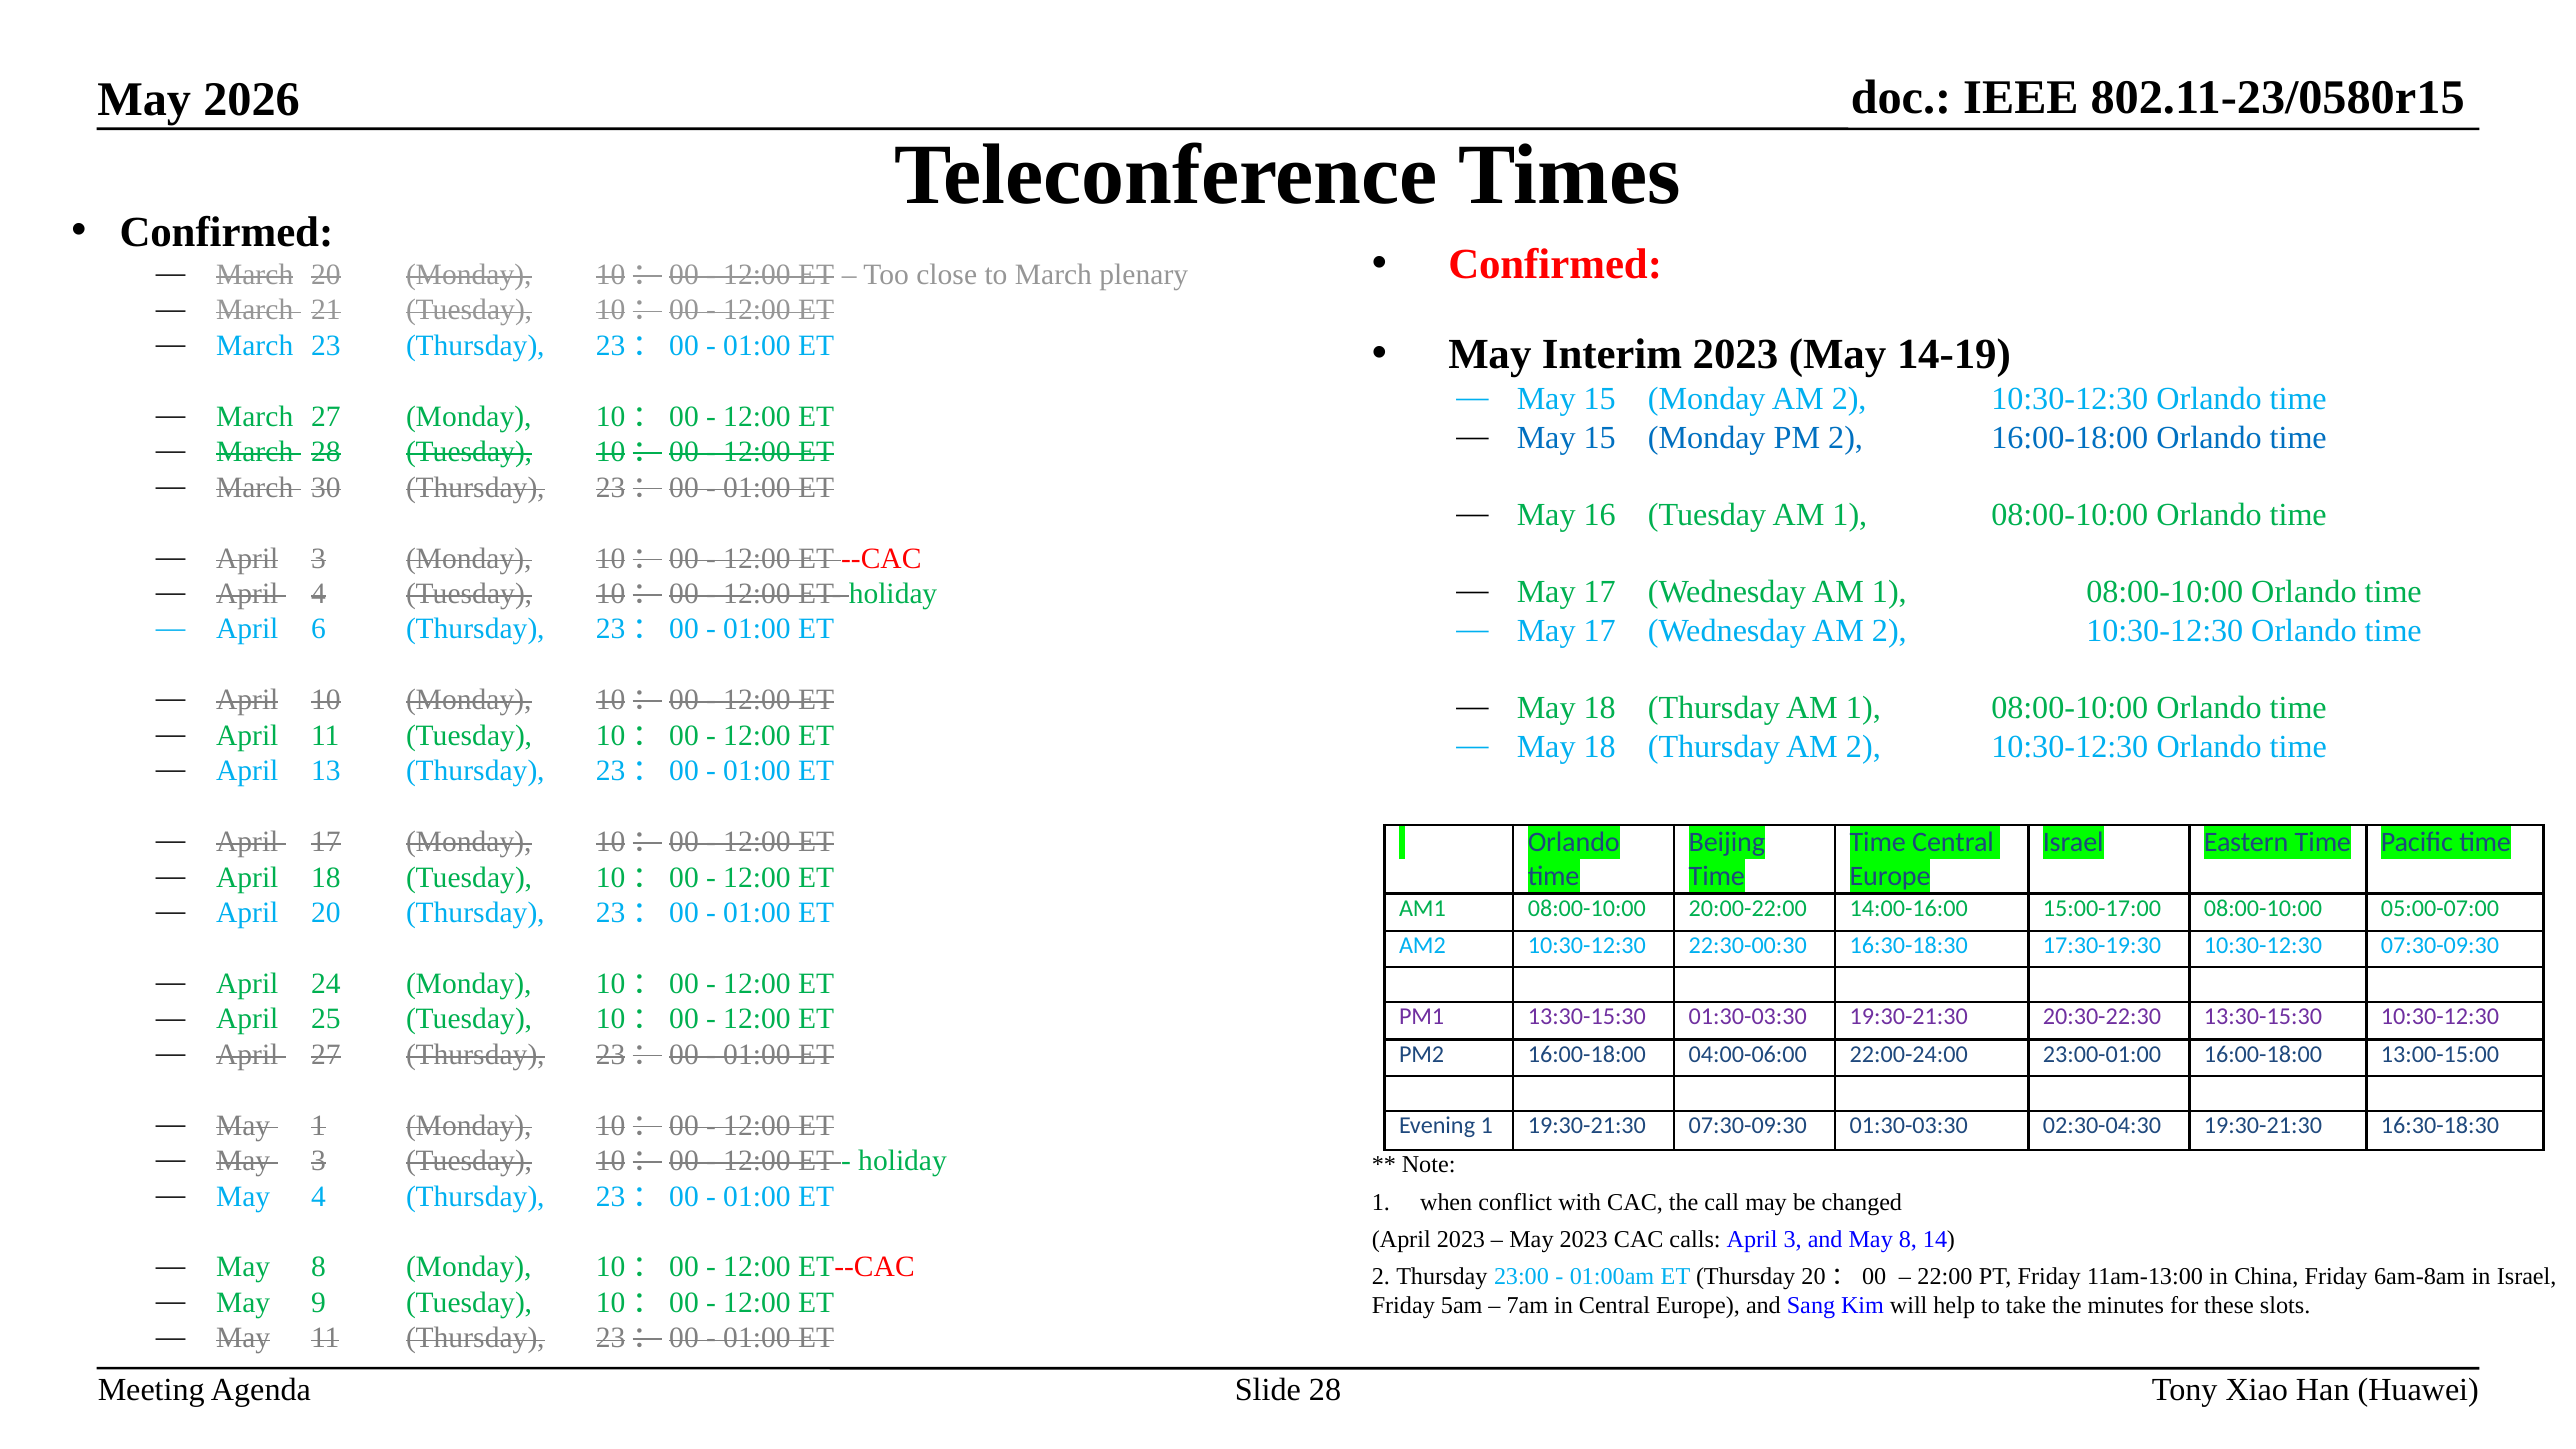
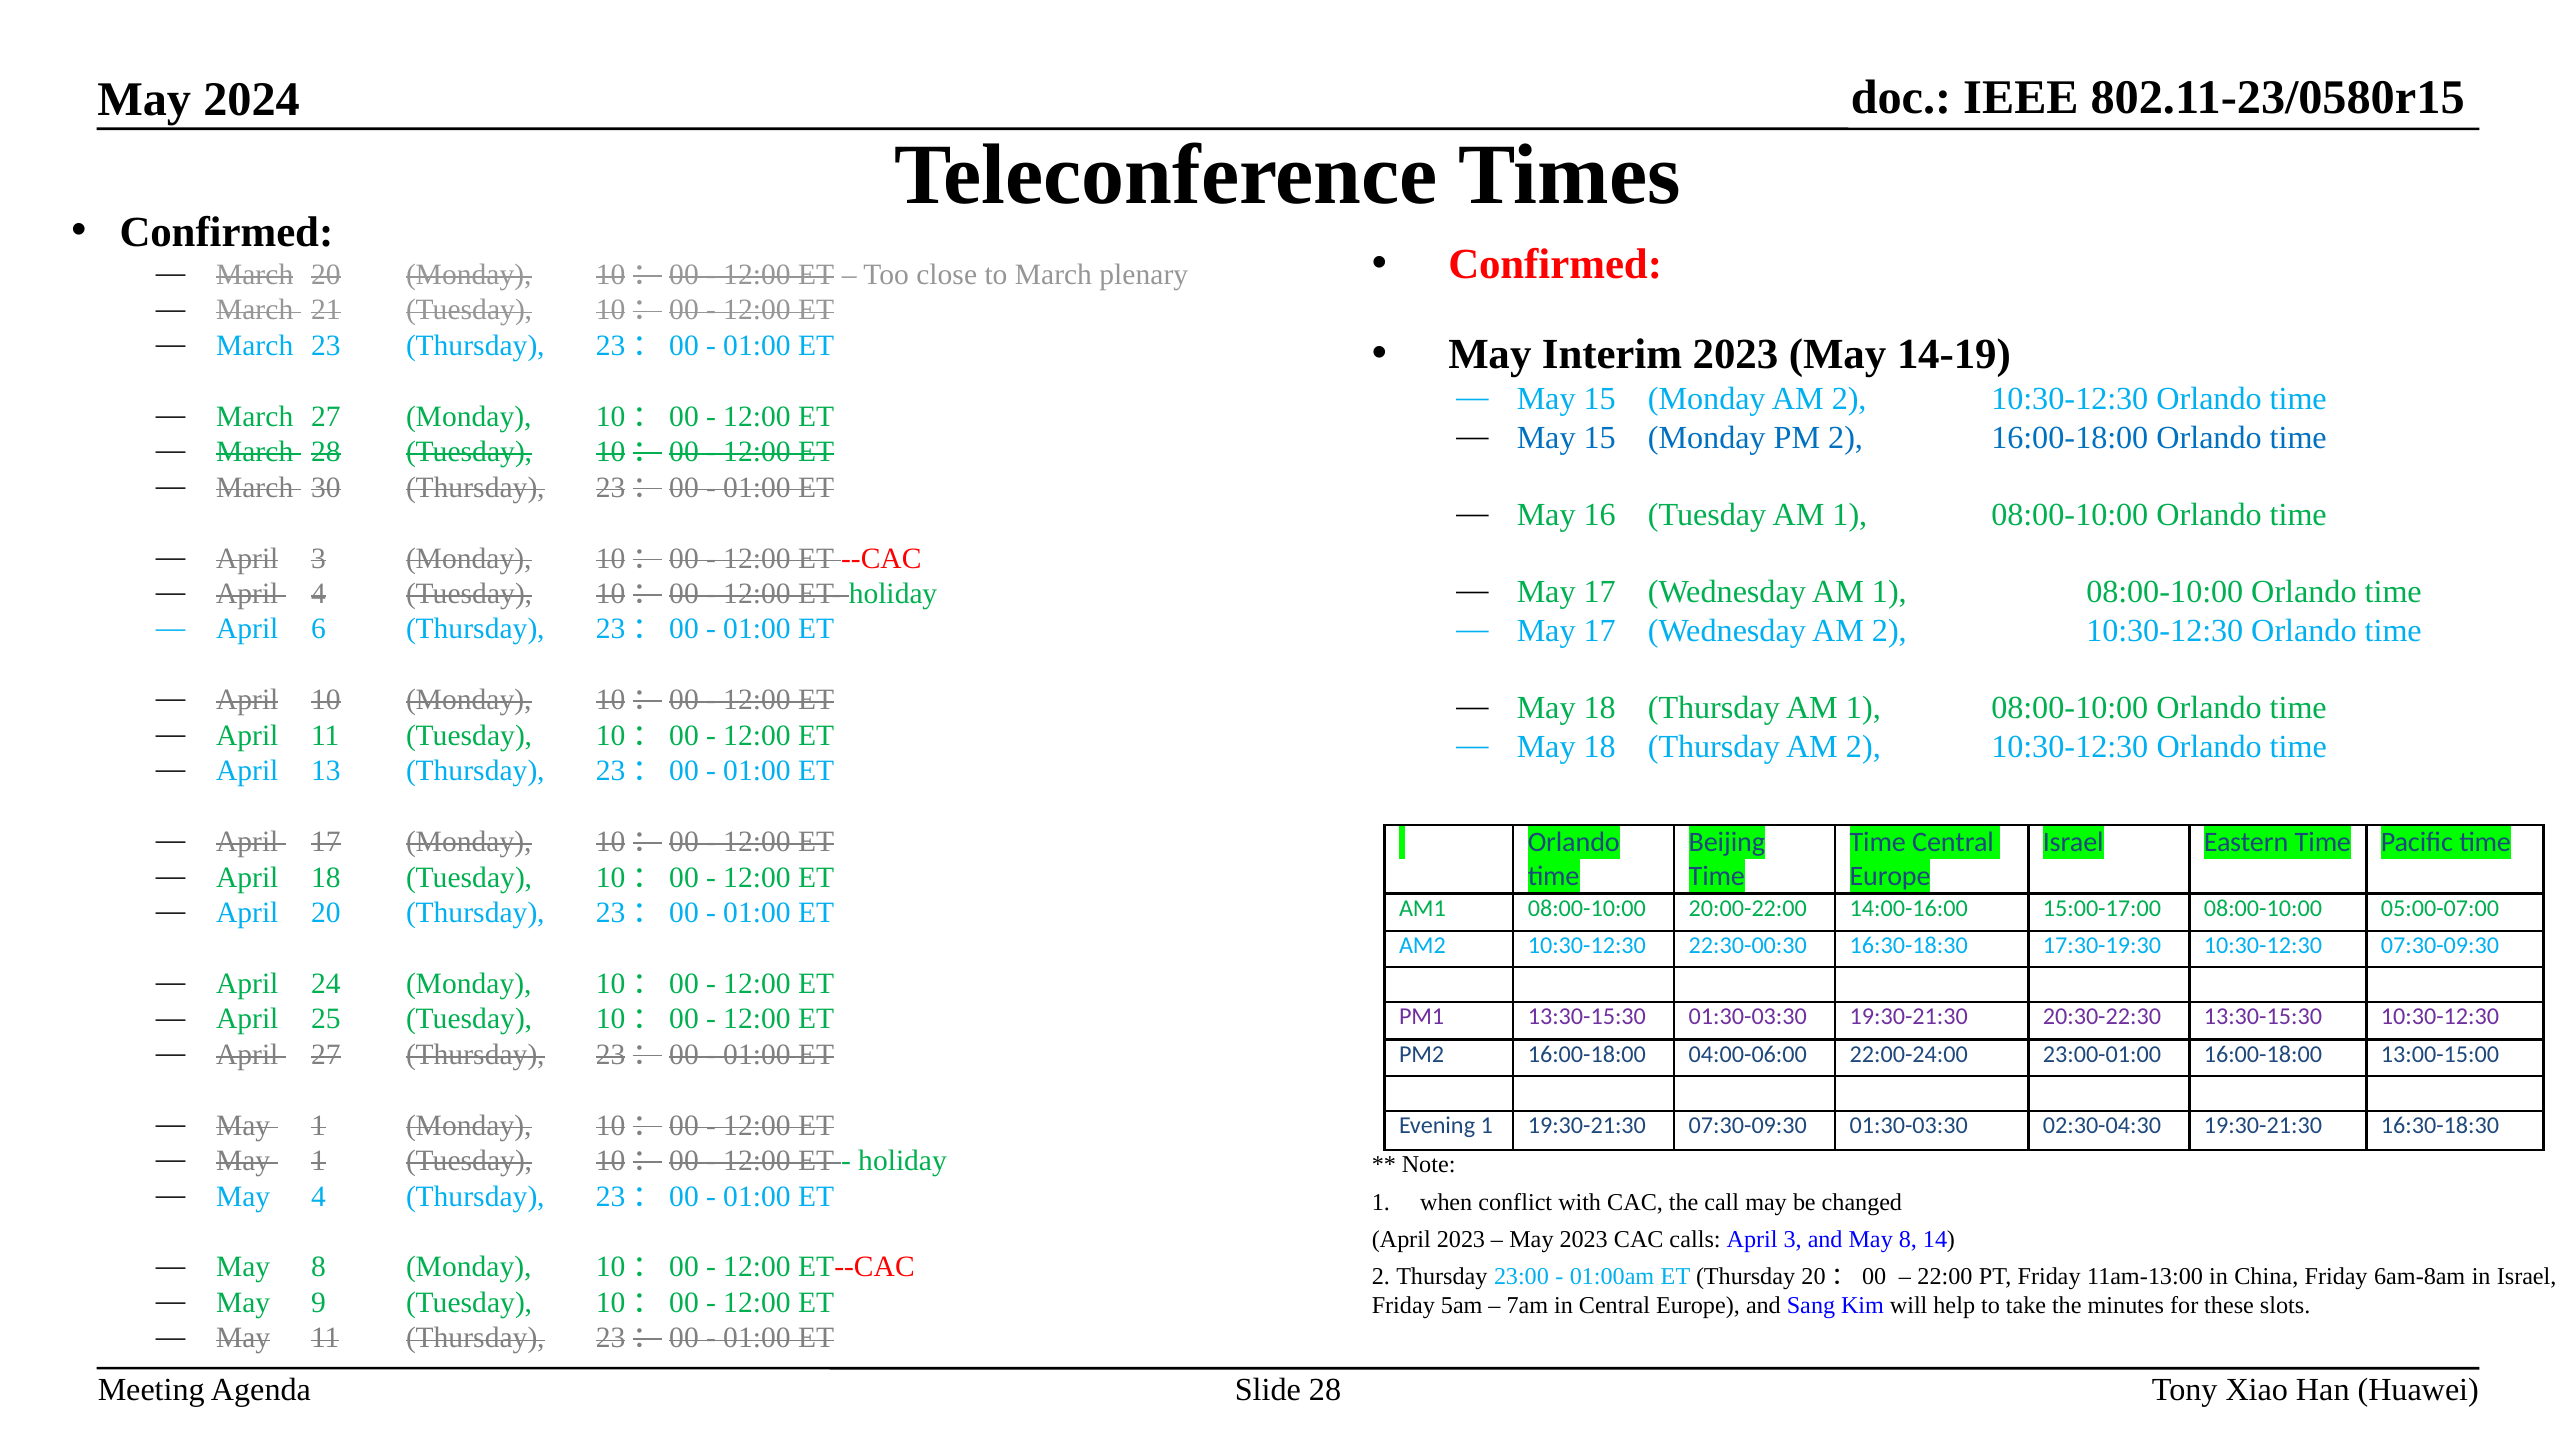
2026: 2026 -> 2024 (252, 100)
3: 3 -> 1 (318, 1161)
